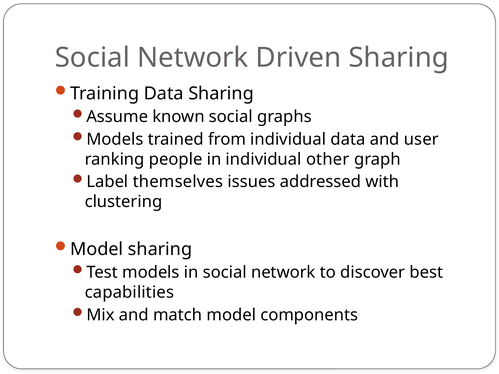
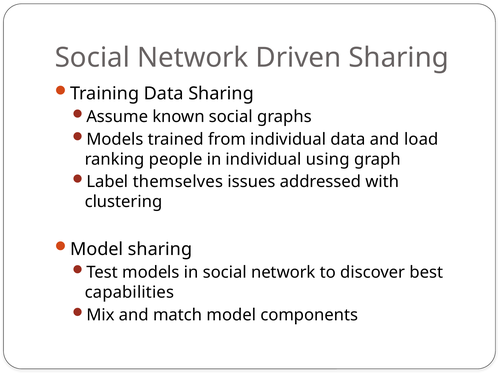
user: user -> load (421, 139)
other: other -> using (328, 159)
